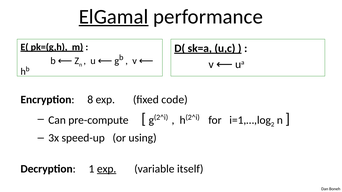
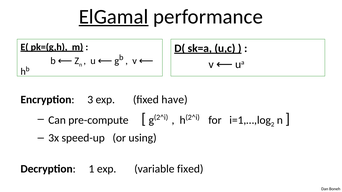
8: 8 -> 3 (90, 100)
code: code -> have (175, 100)
exp underline: present -> none (107, 169)
variable itself: itself -> fixed (190, 169)
